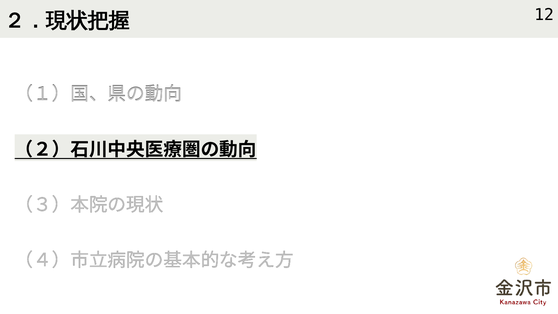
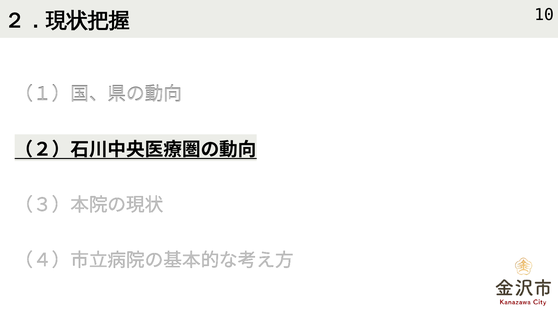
12: 12 -> 10 (544, 15)
